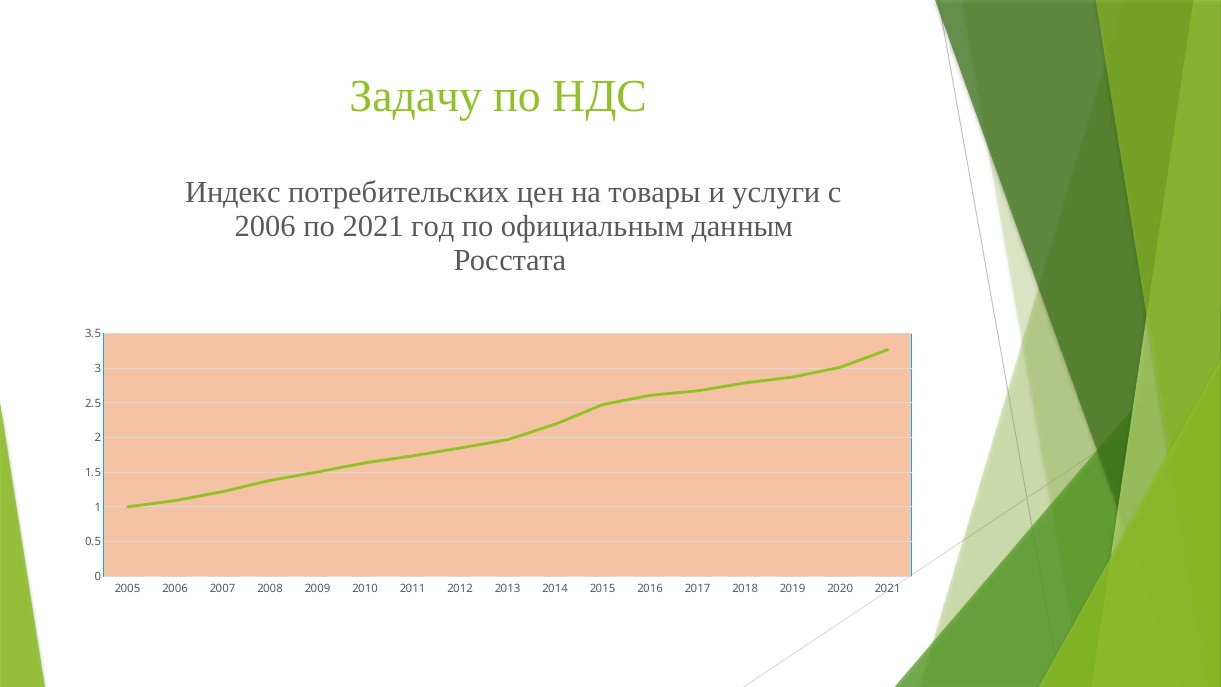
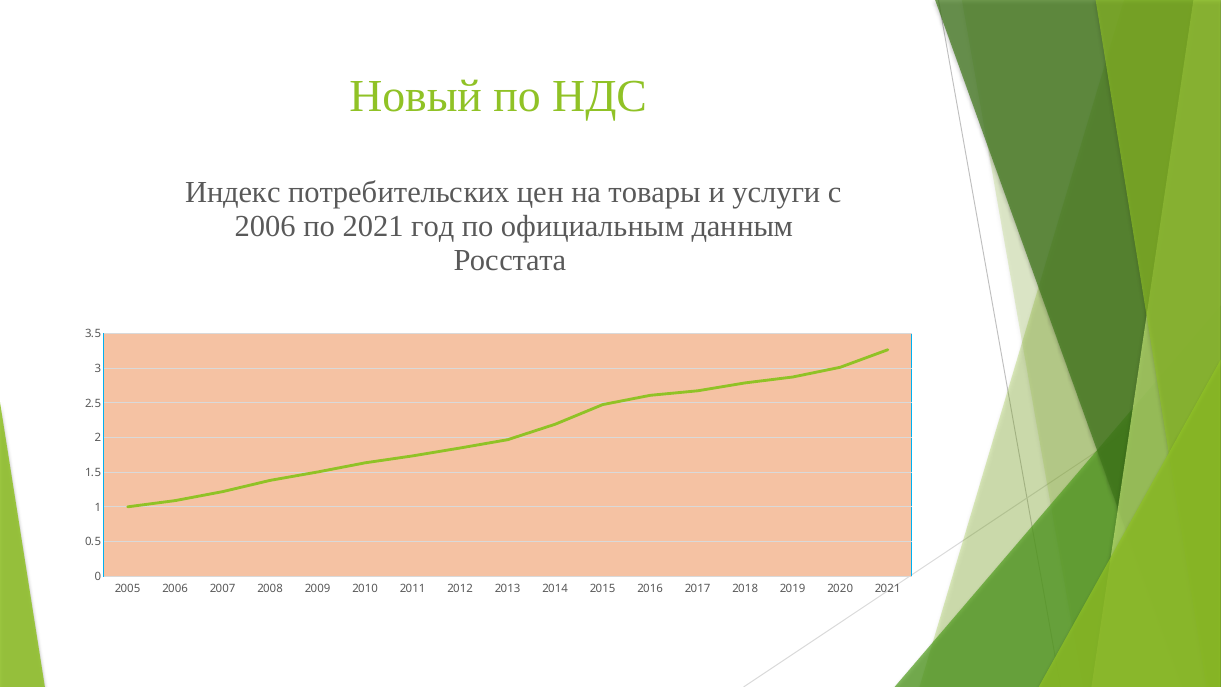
Задачу: Задачу -> Новый (416, 96)
